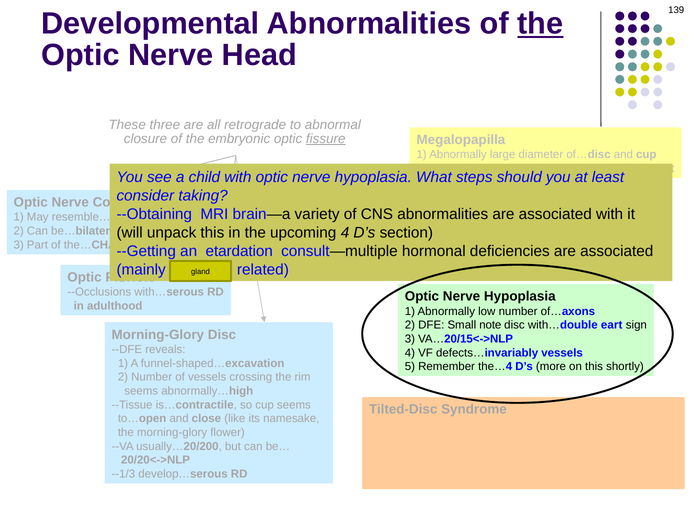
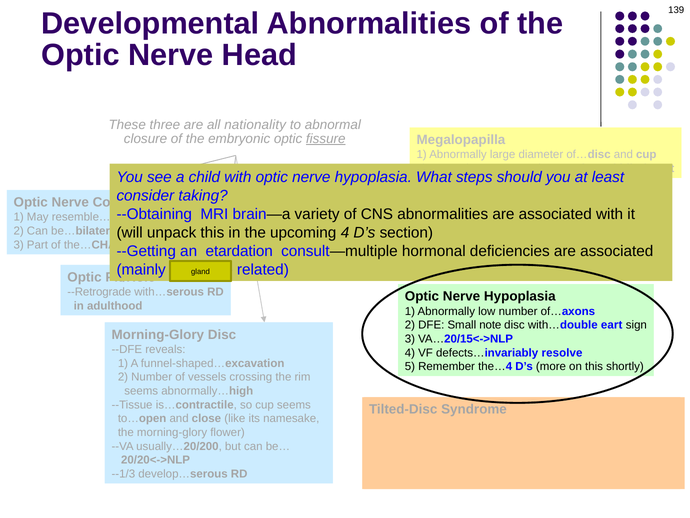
the underline: present -> none (540, 24)
retrograde: retrograde -> nationality (255, 125)
--Occlusions: --Occlusions -> --Retrograde (99, 292)
defects…invariably vessels: vessels -> resolve (562, 352)
